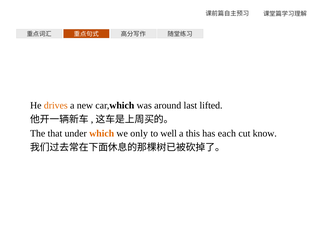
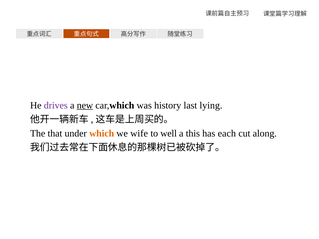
drives colour: orange -> purple (56, 105)
new underline: none -> present (85, 105)
around: around -> history (168, 105)
lifted: lifted -> lying (211, 105)
only: only -> wife (139, 134)
know: know -> along (265, 134)
